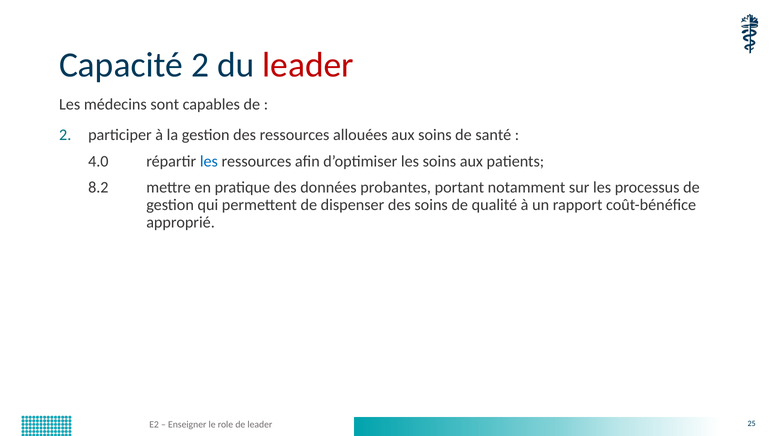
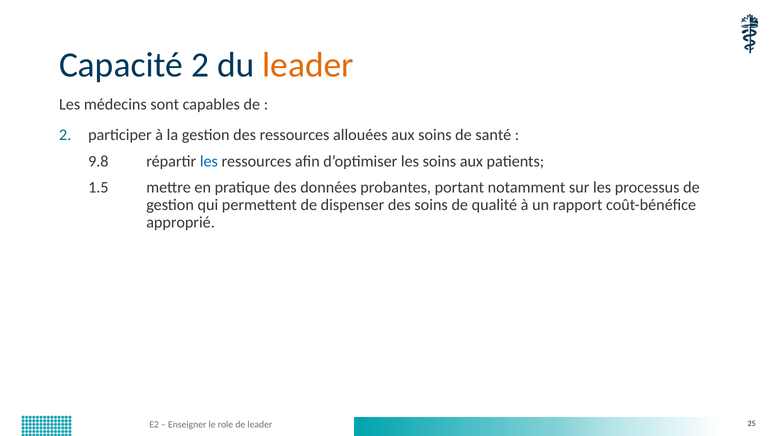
leader colour: red -> orange (308, 65)
4.0: 4.0 -> 9.8 (98, 161)
8.2: 8.2 -> 1.5 (98, 188)
